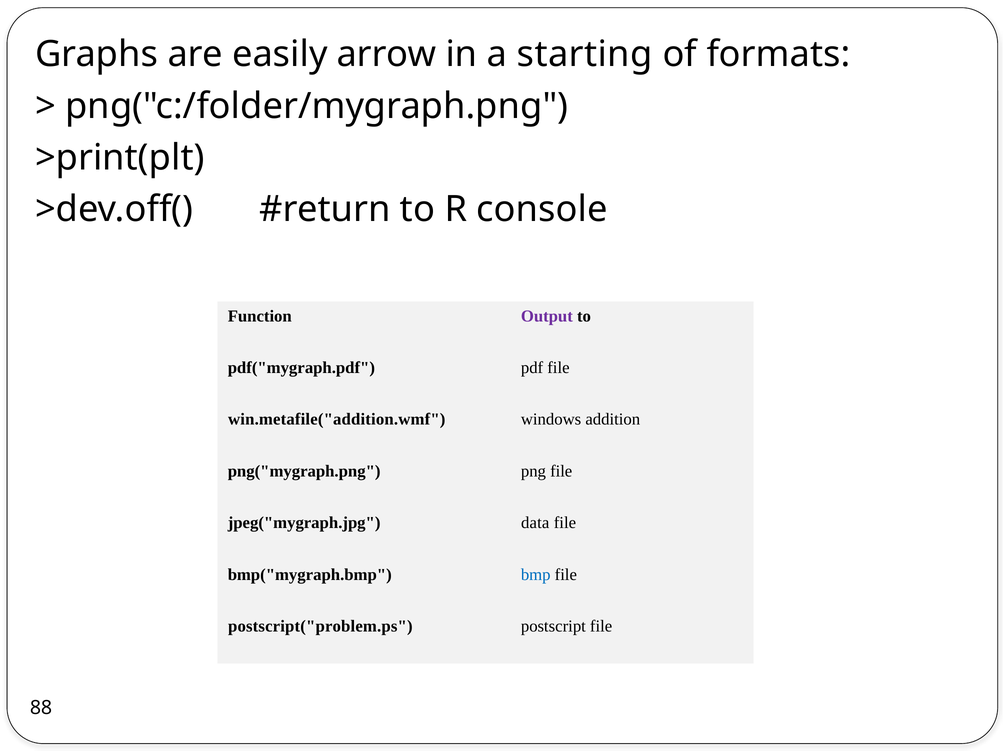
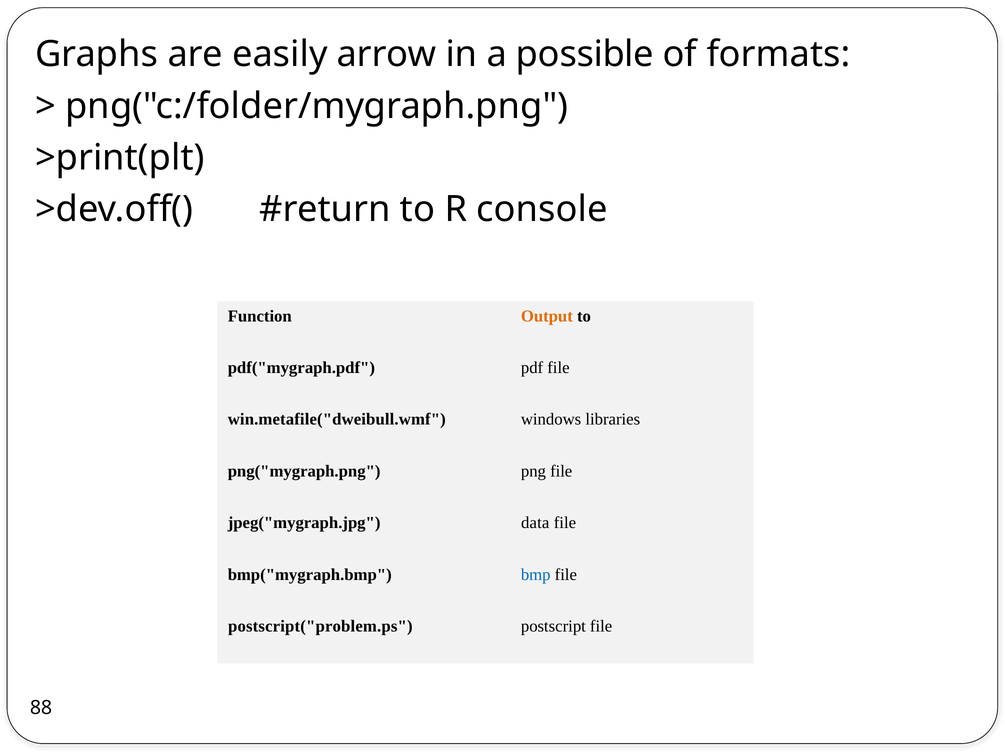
starting: starting -> possible (585, 54)
Output colour: purple -> orange (547, 316)
win.metafile("addition.wmf: win.metafile("addition.wmf -> win.metafile("dweibull.wmf (337, 419)
addition: addition -> libraries (613, 419)
